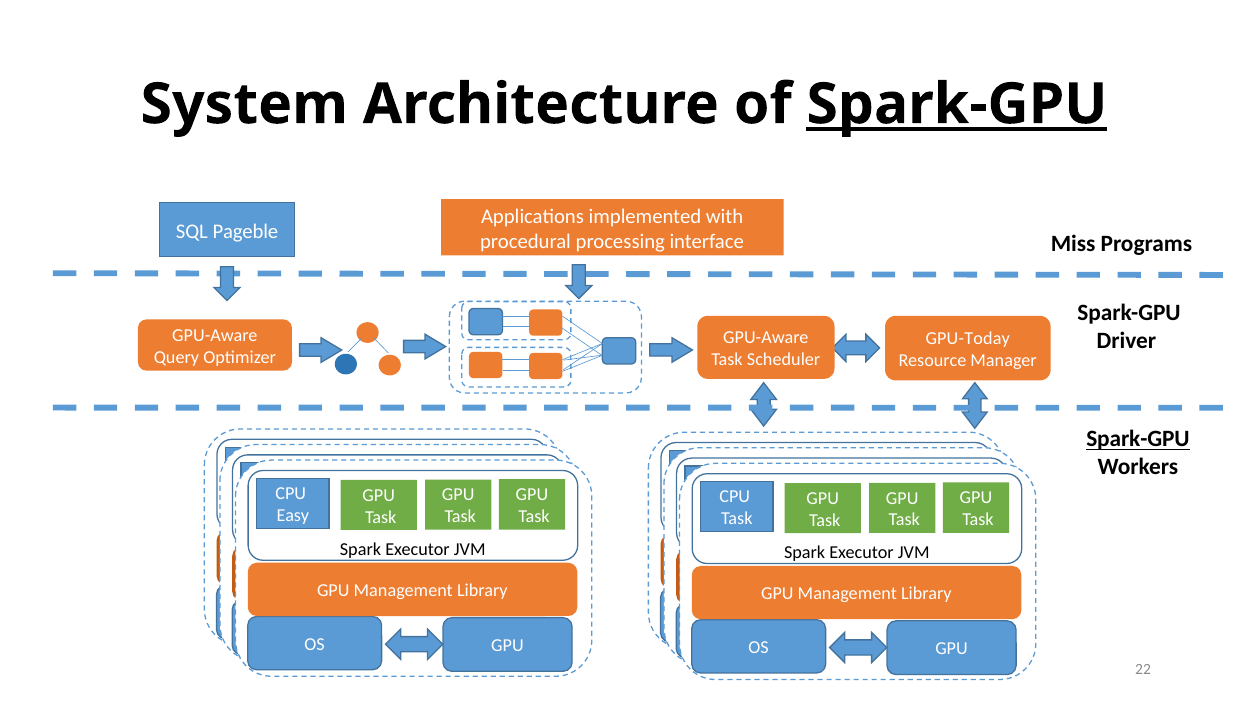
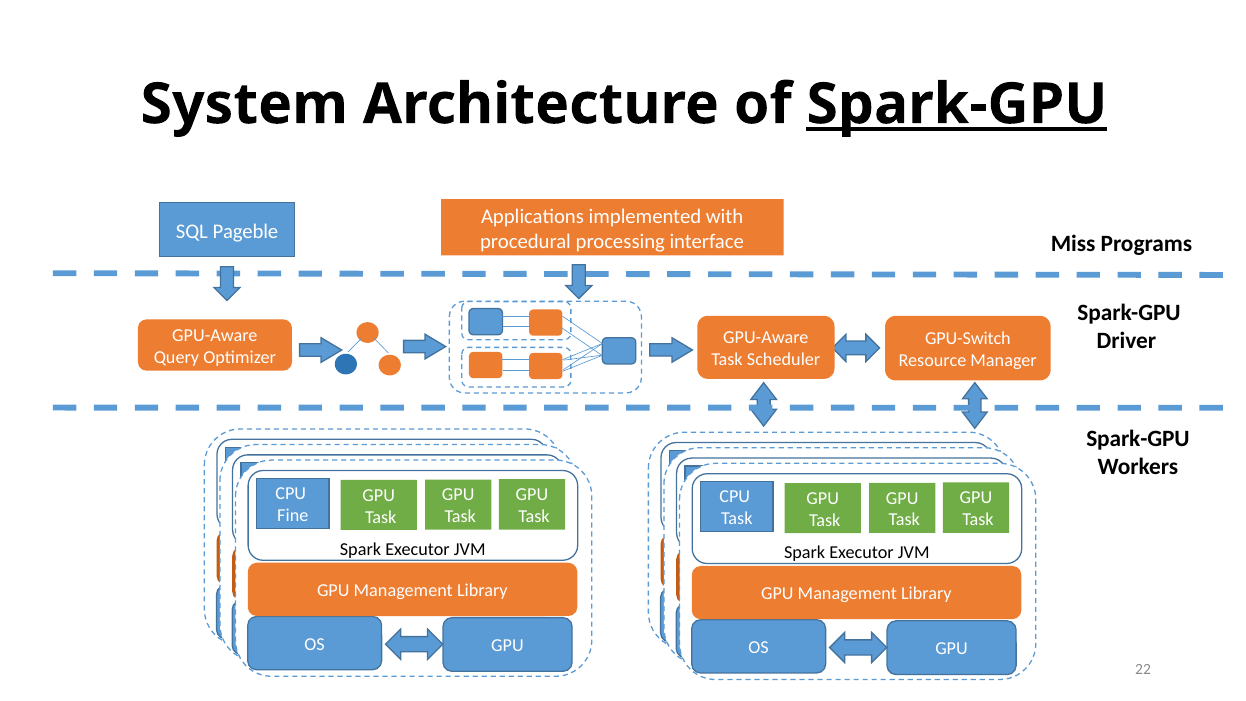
GPU-Today: GPU-Today -> GPU-Switch (968, 338)
Spark-GPU underline: present -> none (1138, 439)
Easy: Easy -> Fine (293, 516)
